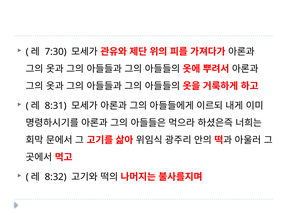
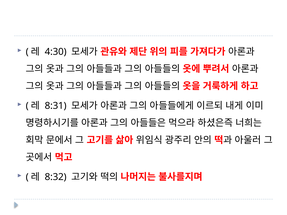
7:30: 7:30 -> 4:30 (56, 52)
